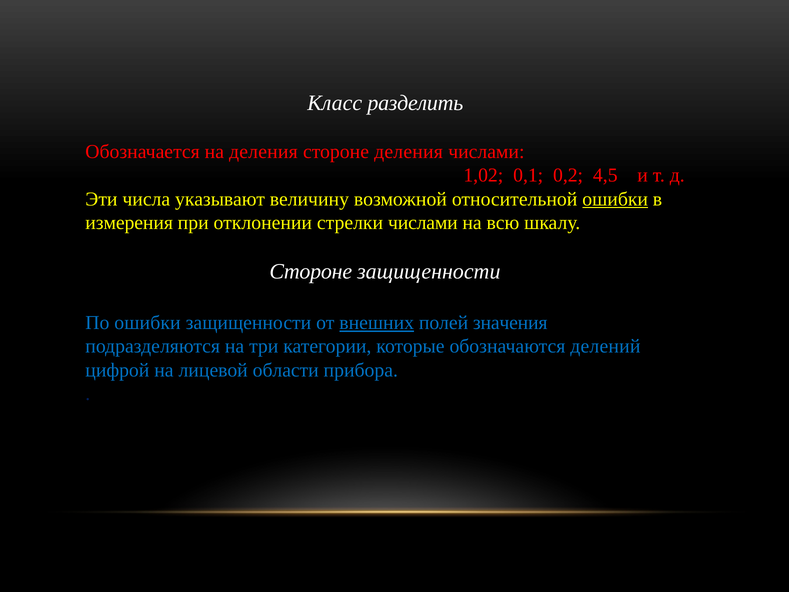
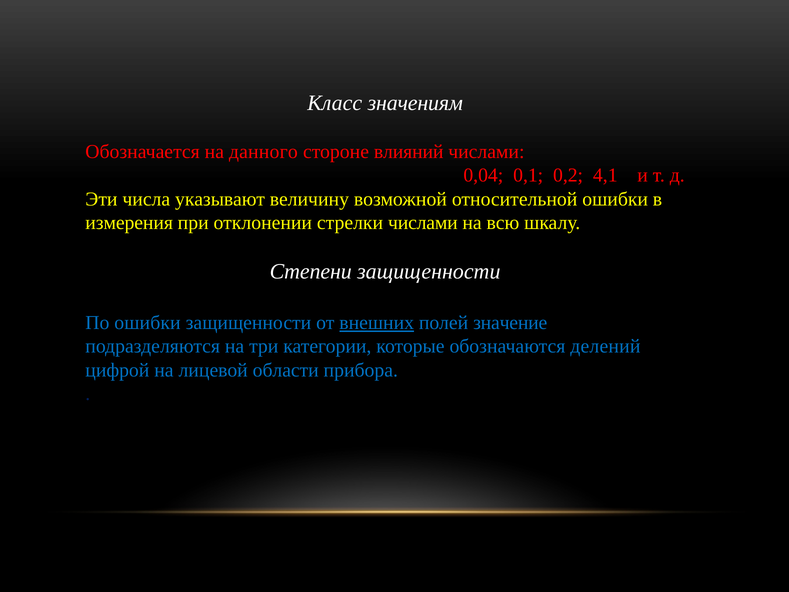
разделить: разделить -> значениям (415, 103)
на деления: деления -> данного (263, 152)
стороне деления: деления -> влияний (409, 152)
1,02: 1,02 -> 0,04 (483, 175)
4,5: 4,5 -> 4,1 (605, 175)
ошибки underline: present -> none (615, 199)
Стороне: Стороне -> Степени (311, 272)
значения: значения -> значение (510, 323)
